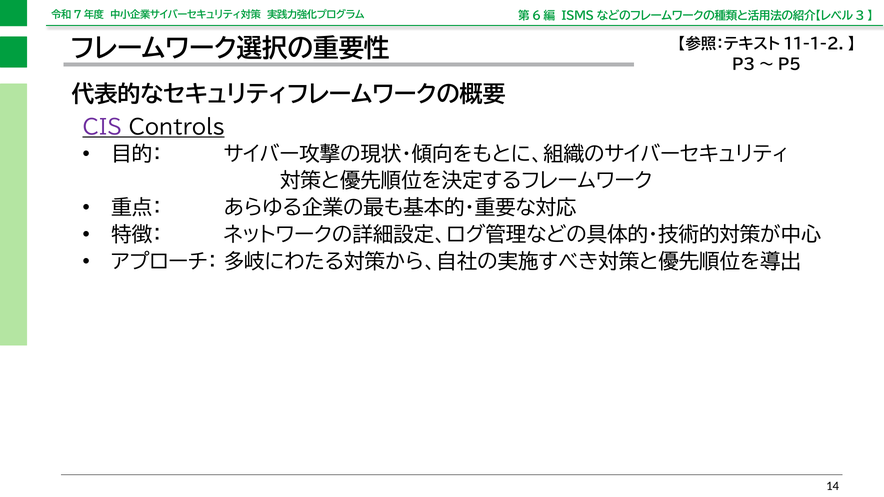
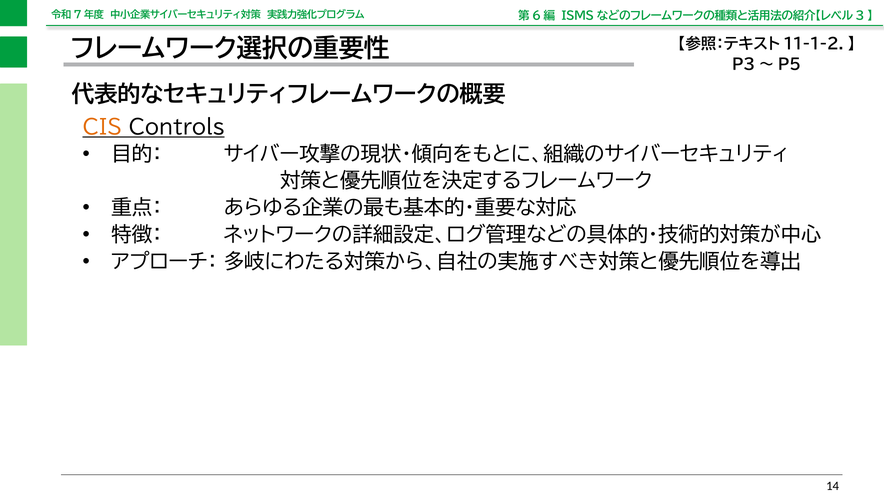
CIS colour: purple -> orange (102, 128)
